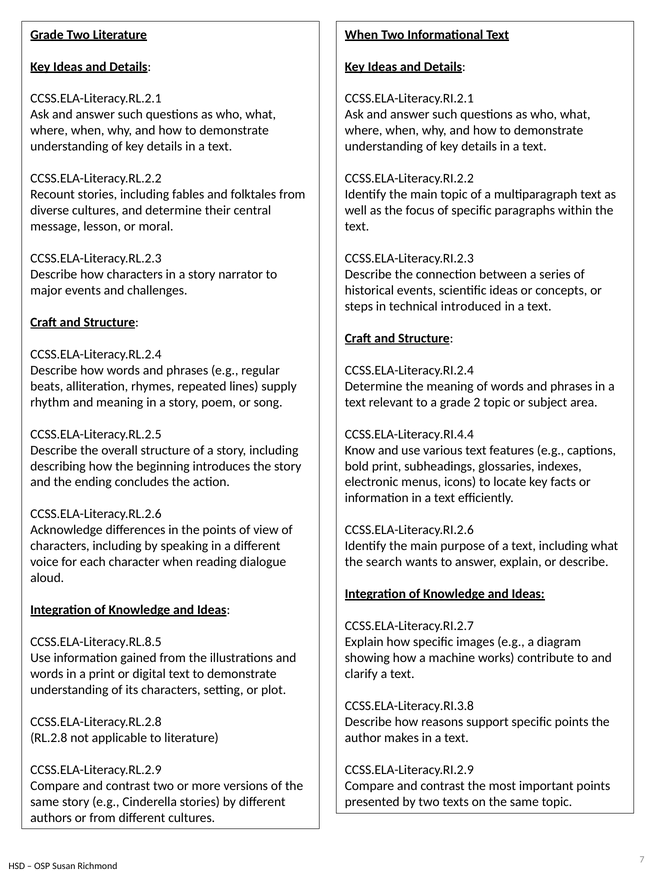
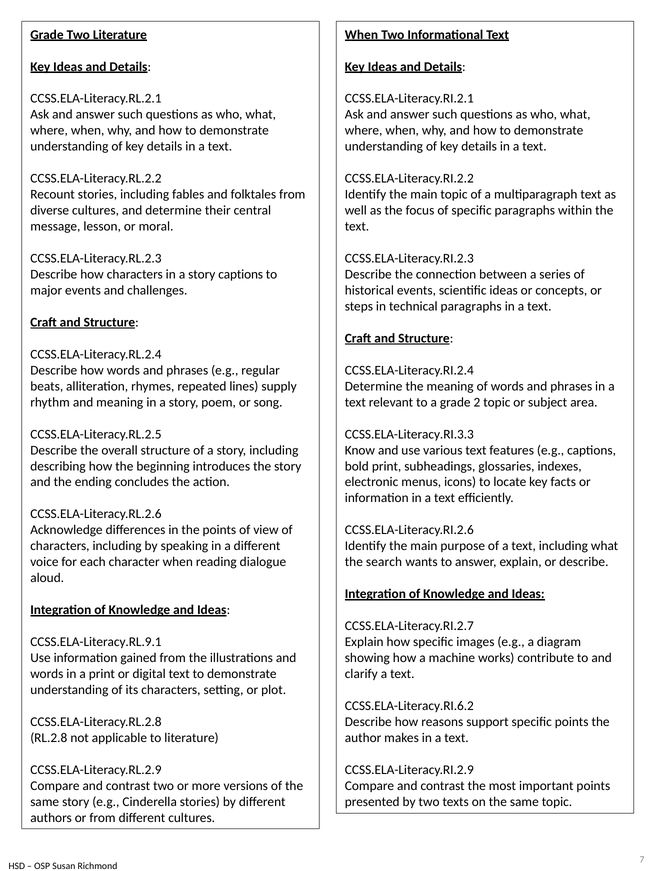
story narrator: narrator -> captions (241, 274)
technical introduced: introduced -> paragraphs (471, 306)
CCSS.ELA-Literacy.RI.4.4: CCSS.ELA-Literacy.RI.4.4 -> CCSS.ELA-Literacy.RI.3.3 (409, 434)
CCSS.ELA-Literacy.RL.8.5: CCSS.ELA-Literacy.RL.8.5 -> CCSS.ELA-Literacy.RL.9.1 (96, 642)
CCSS.ELA-Literacy.RI.3.8: CCSS.ELA-Literacy.RI.3.8 -> CCSS.ELA-Literacy.RI.6.2 (409, 706)
